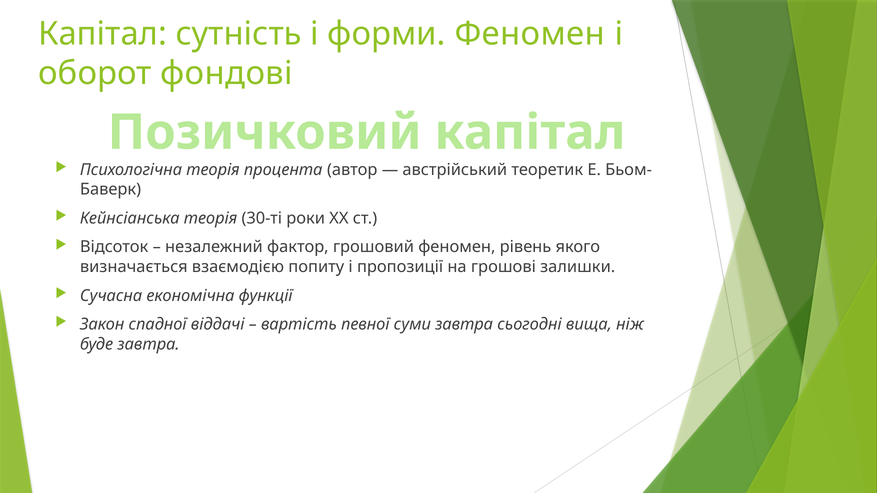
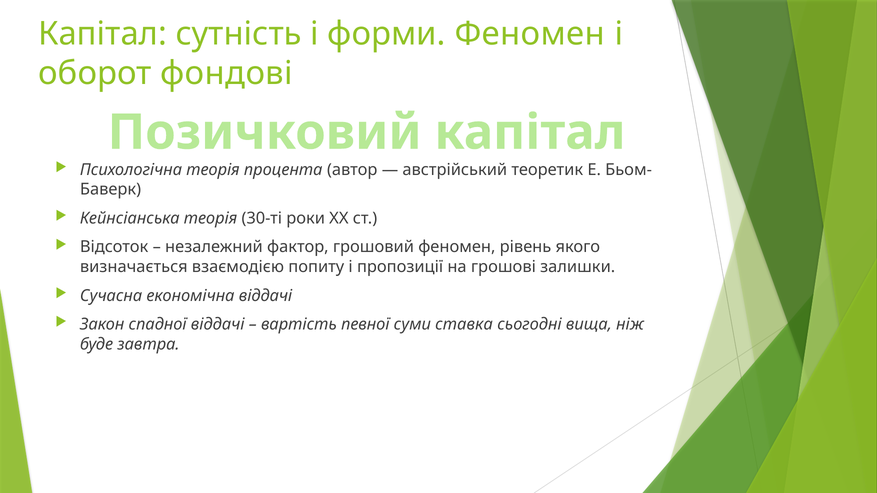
економічна функції: функції -> віддачі (265, 296)
суми завтра: завтра -> ставка (464, 325)
